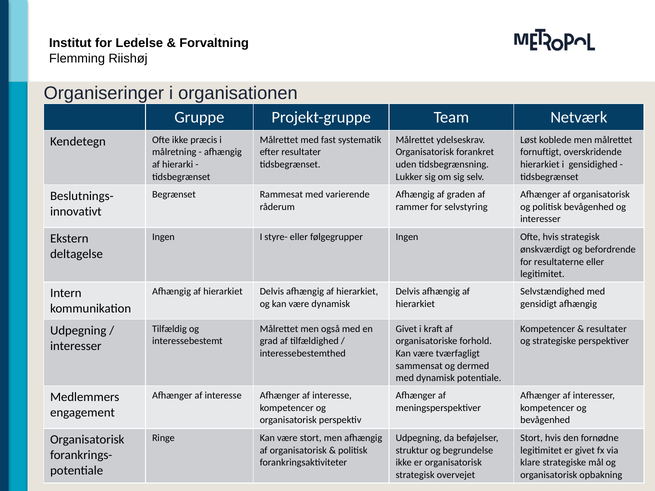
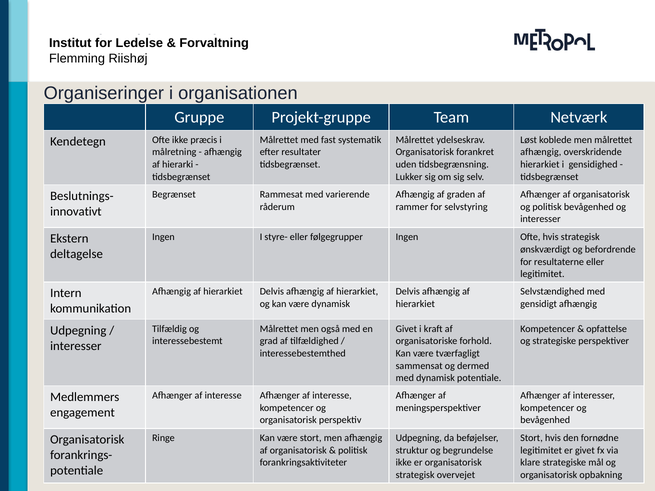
fornuftigt: fornuftigt -> afhængig (541, 152)
resultater: resultater -> opfattelse (607, 329)
